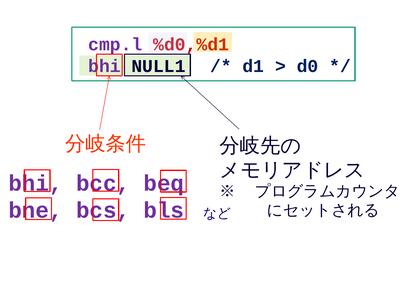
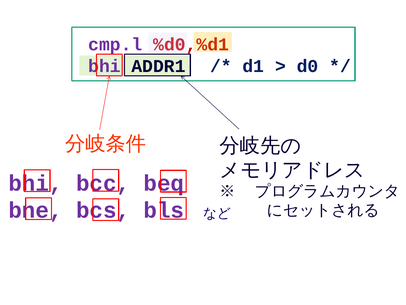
NULL1: NULL1 -> ADDR1 (159, 66)
